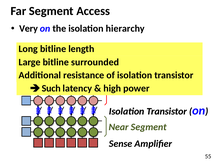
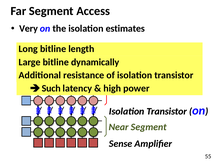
hierarchy: hierarchy -> estimates (125, 28)
surrounded: surrounded -> dynamically (95, 62)
